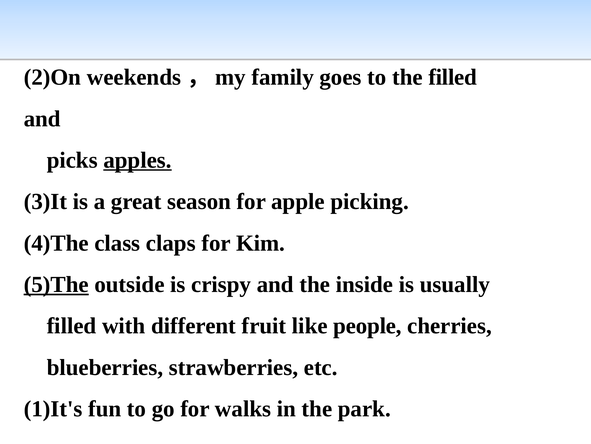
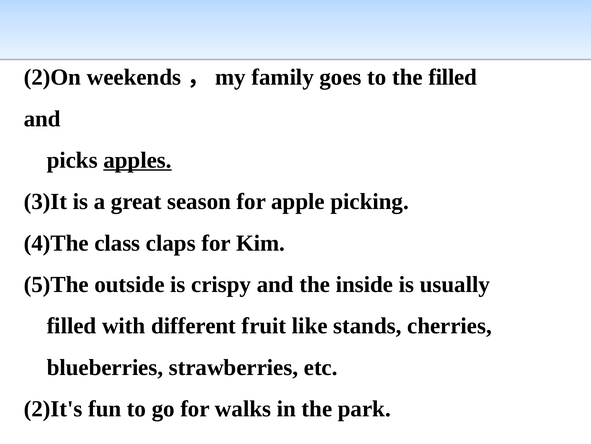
5)The underline: present -> none (56, 284)
people: people -> stands (367, 326)
1)It's: 1)It's -> 2)It's (53, 408)
